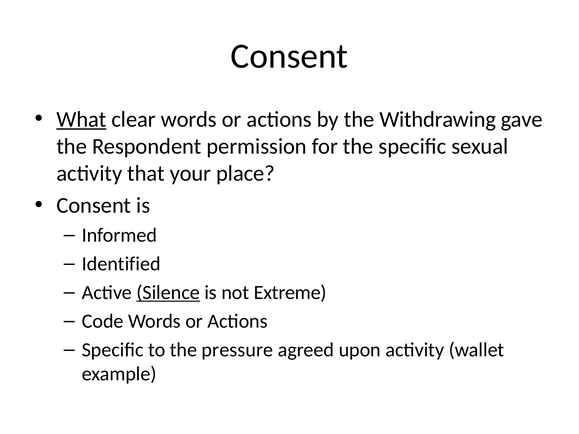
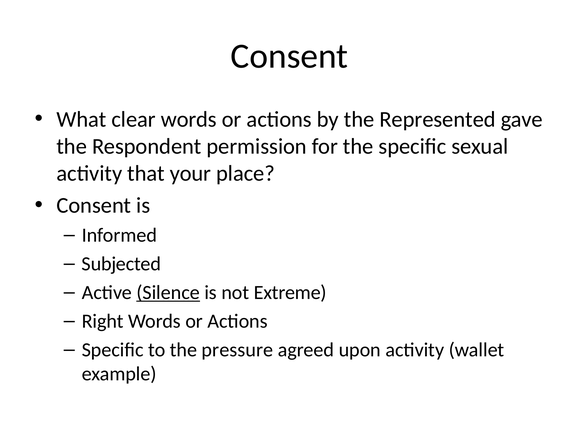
What underline: present -> none (81, 119)
Withdrawing: Withdrawing -> Represented (438, 119)
Identified: Identified -> Subjected (121, 264)
Code: Code -> Right (103, 321)
